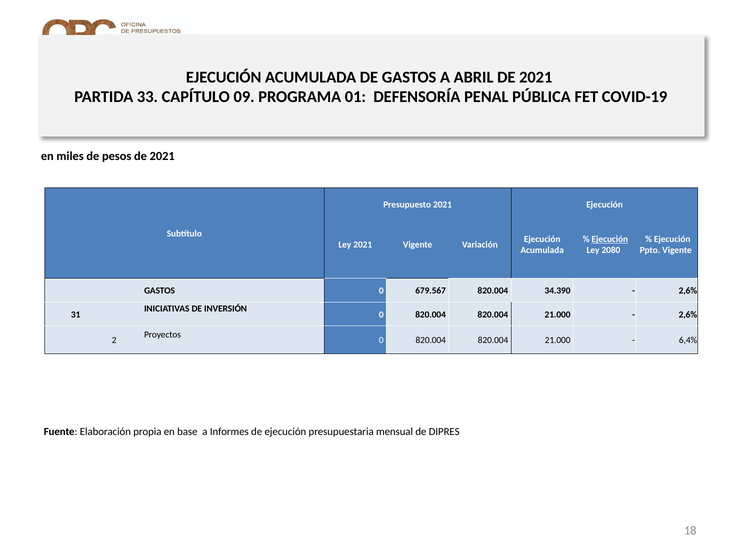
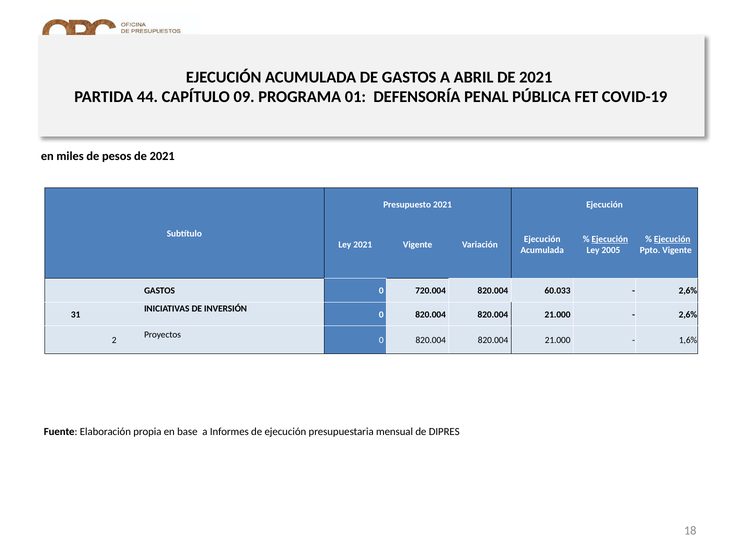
33: 33 -> 44 (147, 97)
Ejecución underline: none -> present (672, 239)
2080: 2080 -> 2005 (611, 250)
679.567: 679.567 -> 720.004 (431, 291)
34.390: 34.390 -> 60.033 (558, 291)
6,4%: 6,4% -> 1,6% (688, 340)
